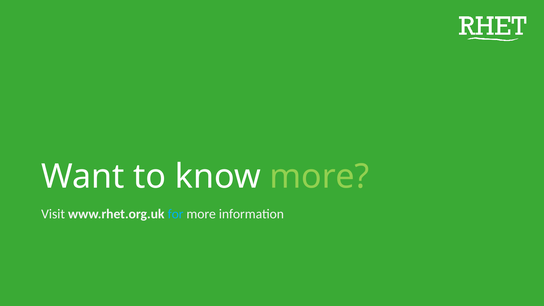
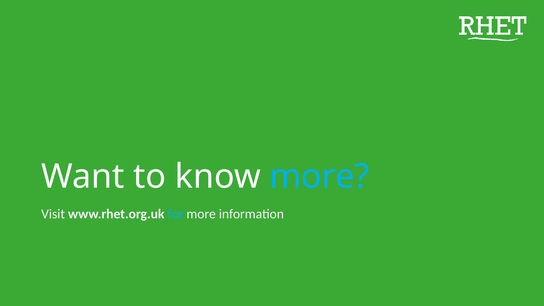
more colour: light green -> light blue (319, 177)
